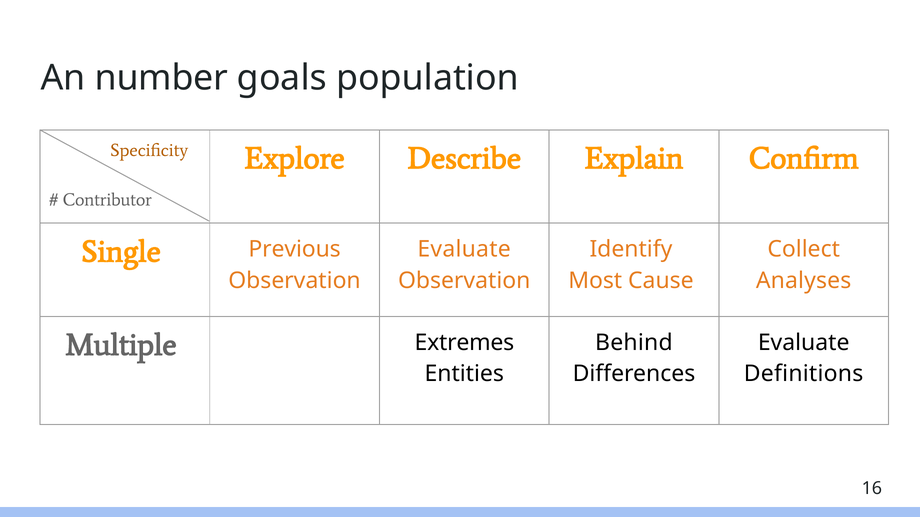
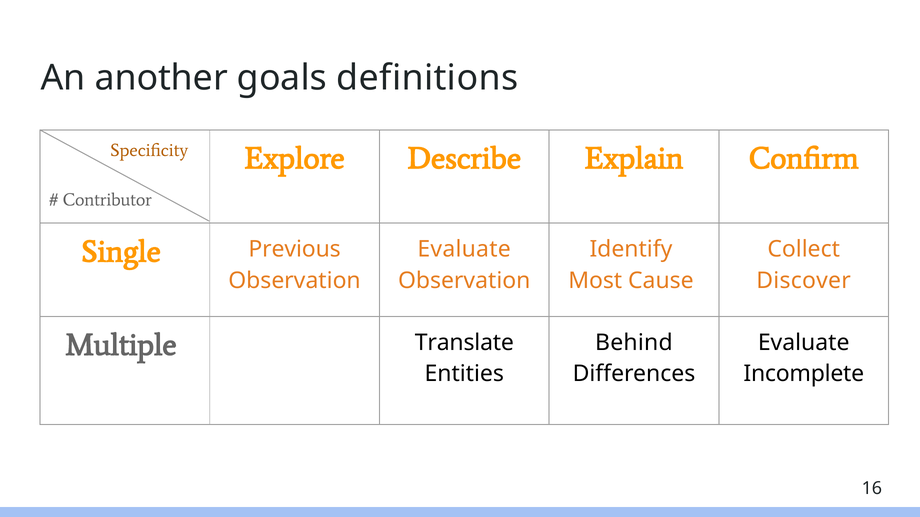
number: number -> another (161, 78)
population: population -> definitions (427, 78)
Analyses: Analyses -> Discover (804, 281)
Extremes: Extremes -> Translate (464, 343)
Definitions: Definitions -> Incomplete (804, 374)
